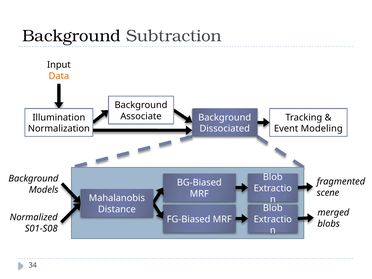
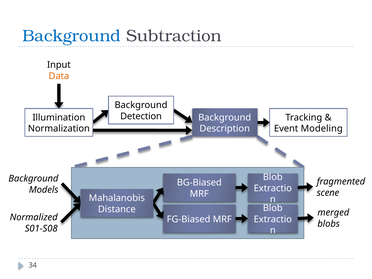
Background colour: black -> blue (72, 36)
Associate: Associate -> Detection (141, 116)
Dissociated: Dissociated -> Description (225, 129)
